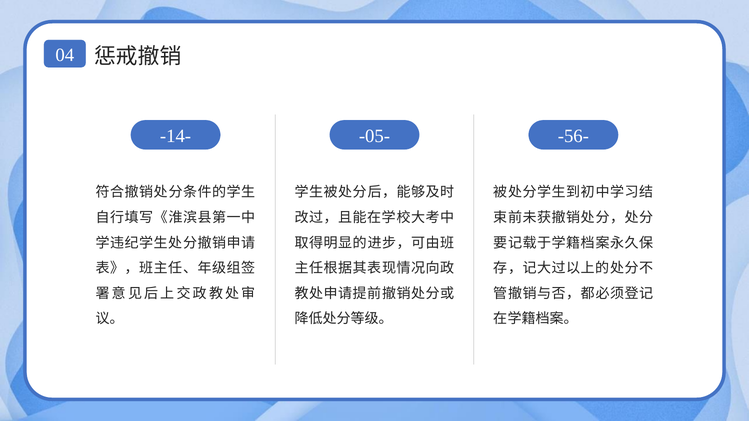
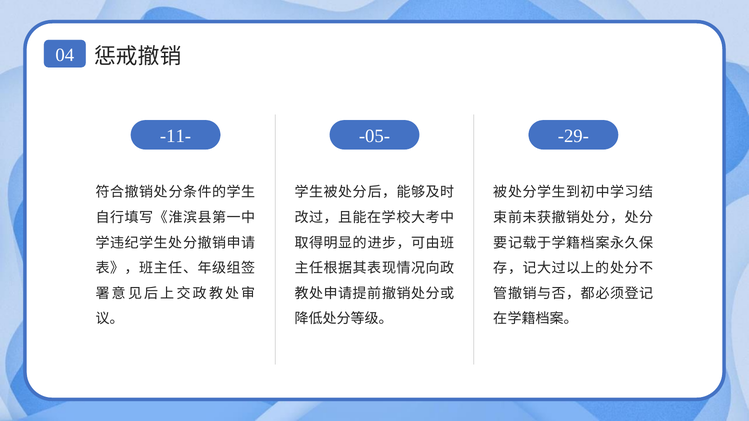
-14-: -14- -> -11- (176, 136)
-56-: -56- -> -29- (573, 136)
